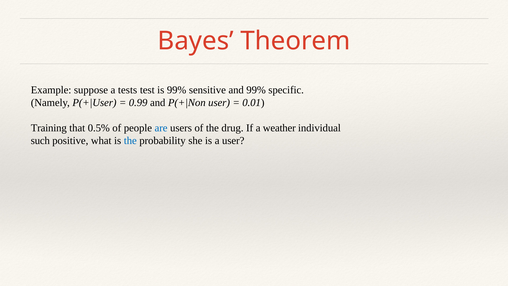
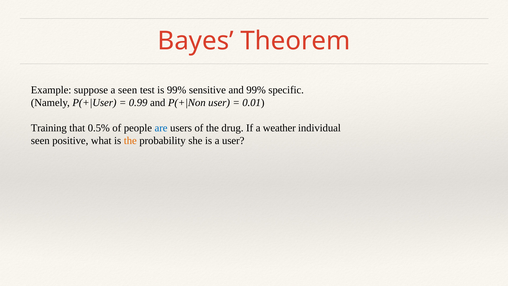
a tests: tests -> seen (128, 90)
such: such -> seen (40, 141)
the colour: blue -> orange (130, 141)
